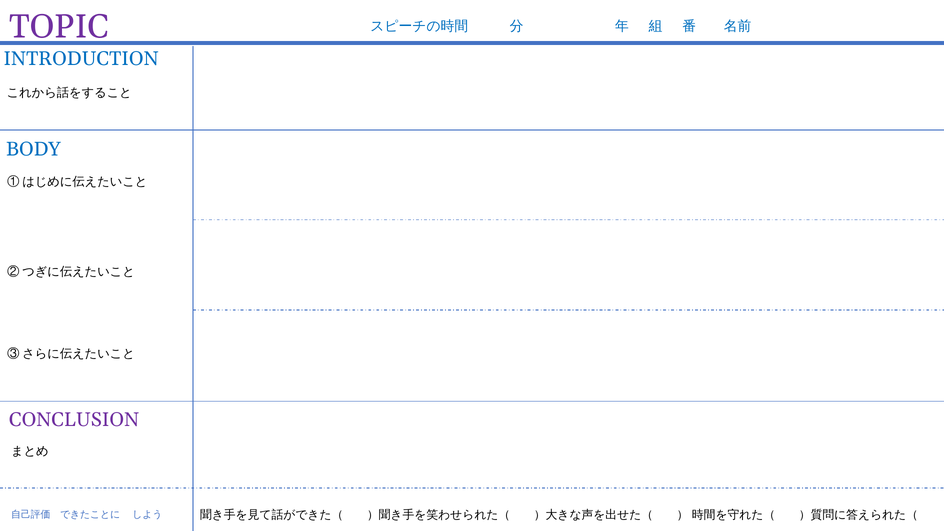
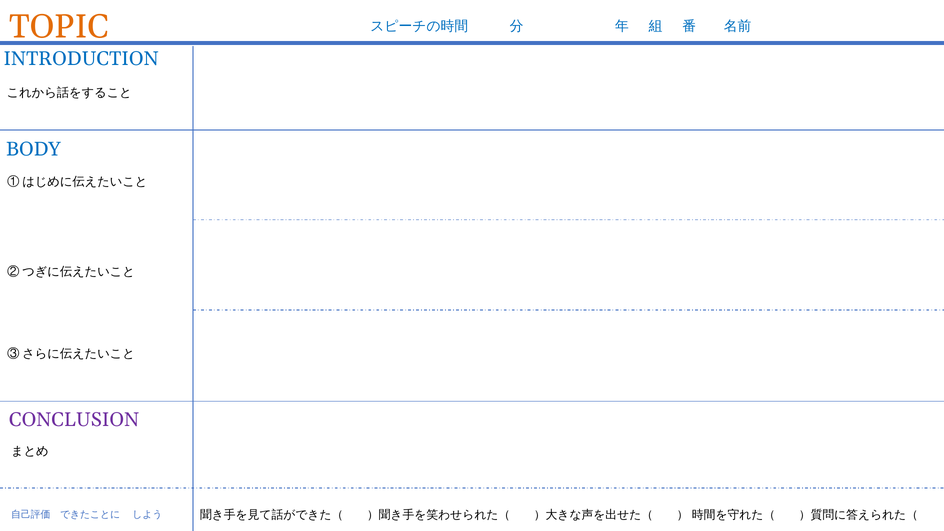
TOPIC colour: purple -> orange (59, 27)
